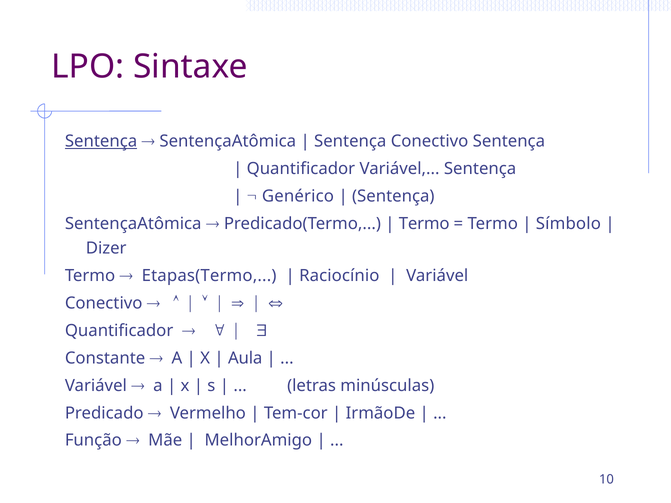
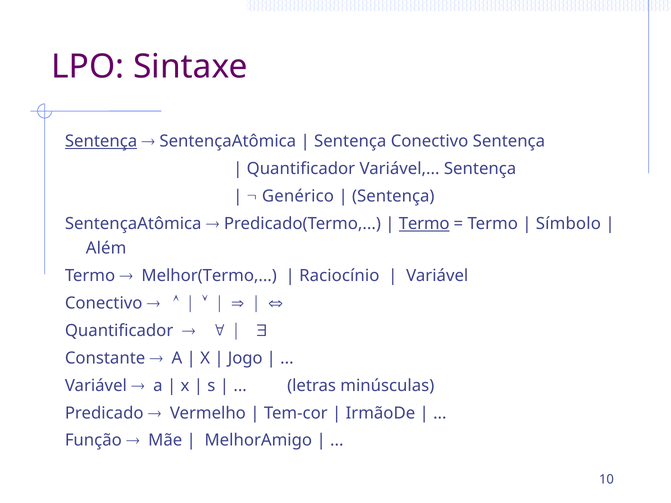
Termo underline: none -> present (424, 224)
Dizer: Dizer -> Além (106, 248)
Etapas(Termo: Etapas(Termo -> Melhor(Termo (209, 276)
Aula: Aula -> Jogo (245, 358)
